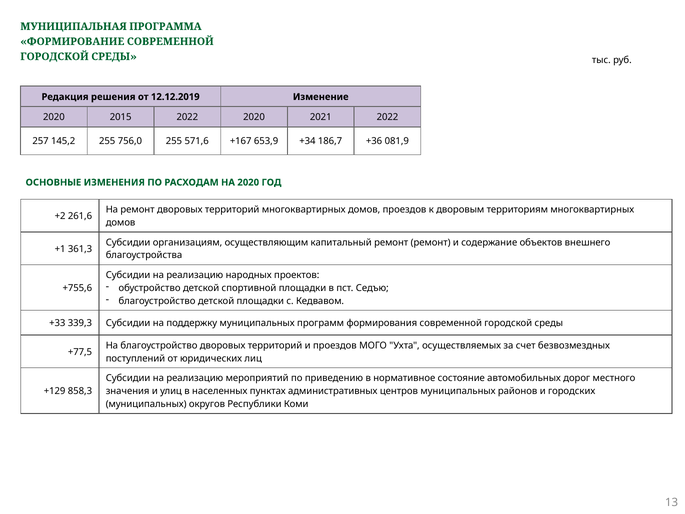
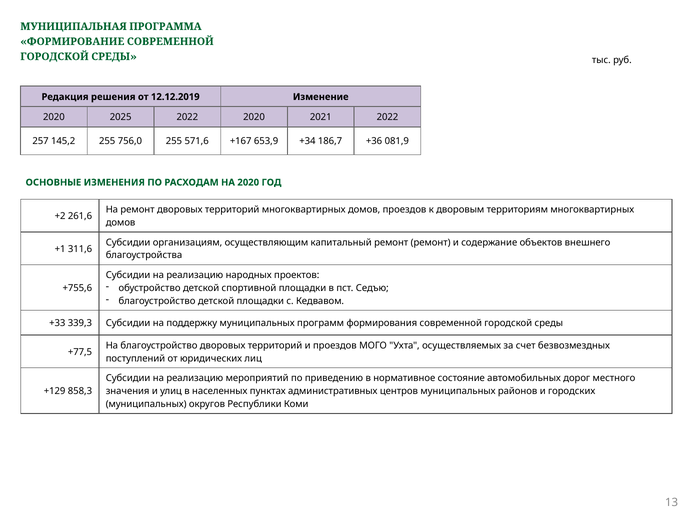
2015: 2015 -> 2025 (121, 117)
361,3: 361,3 -> 311,6 (80, 249)
